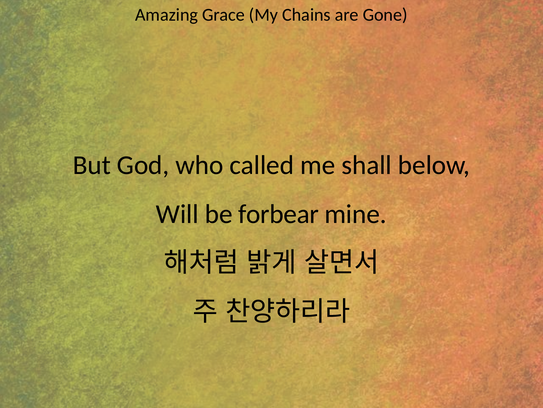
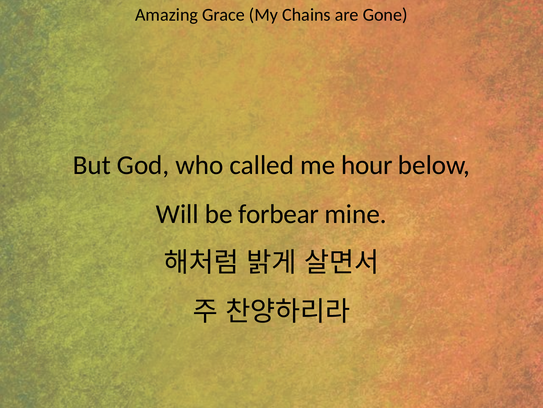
shall: shall -> hour (367, 165)
